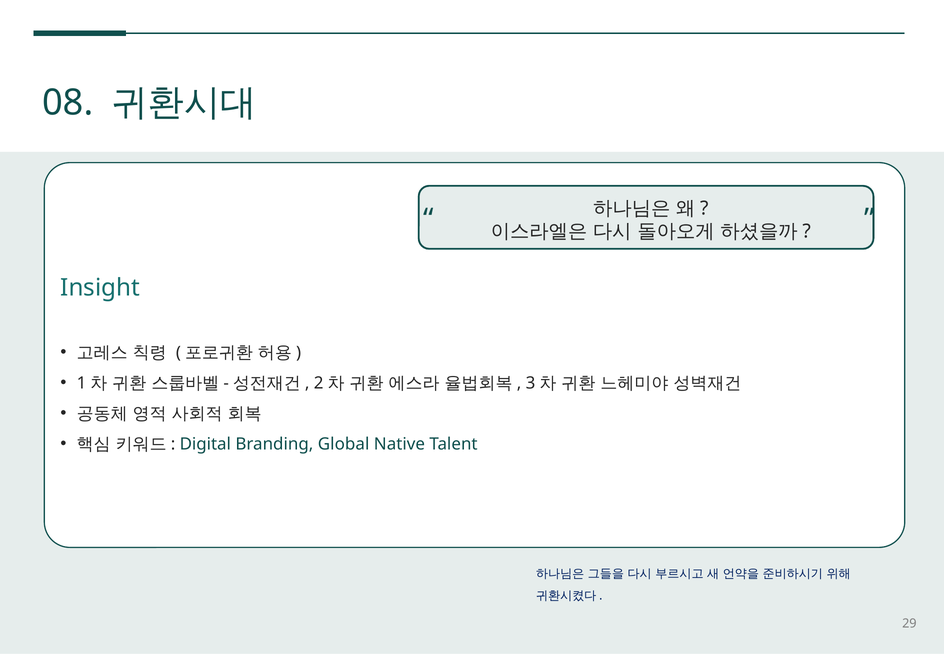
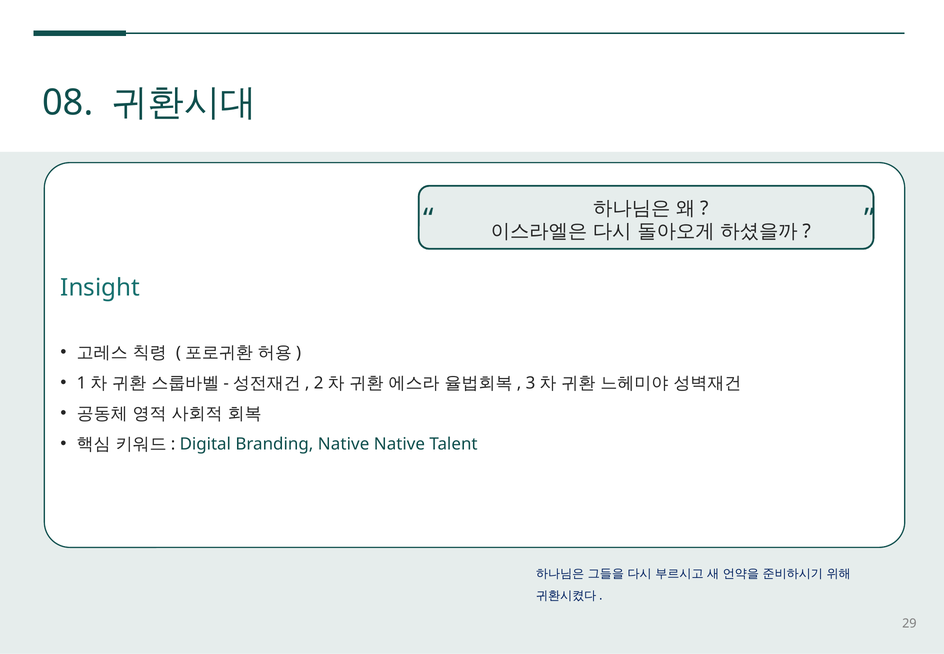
Branding Global: Global -> Native (344, 444)
